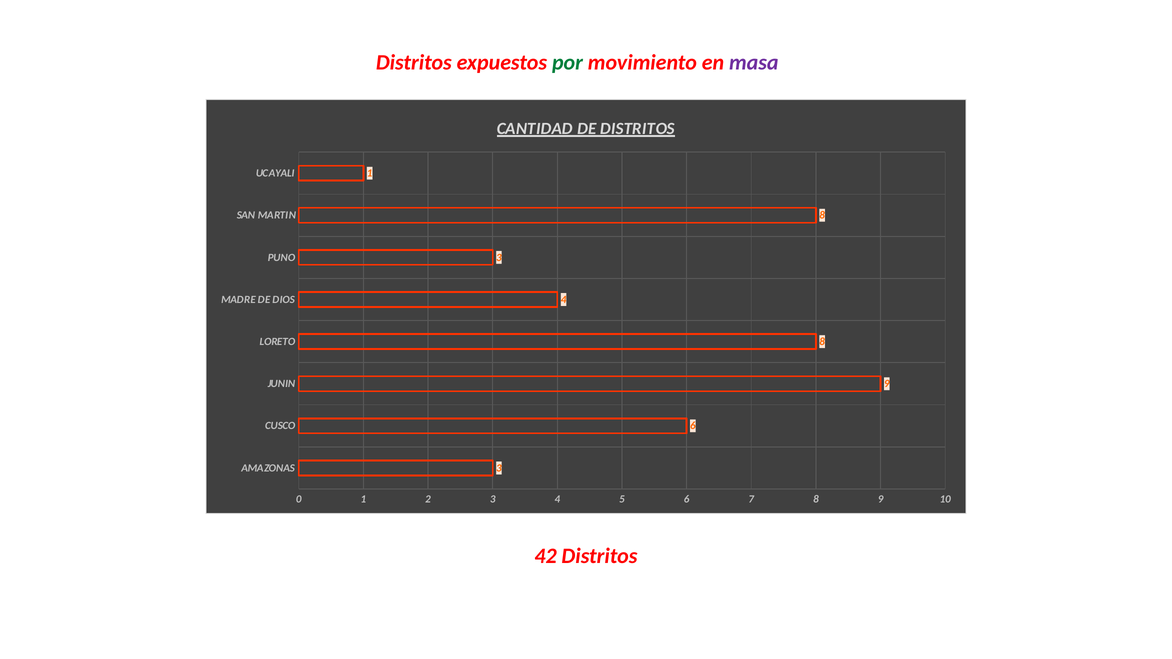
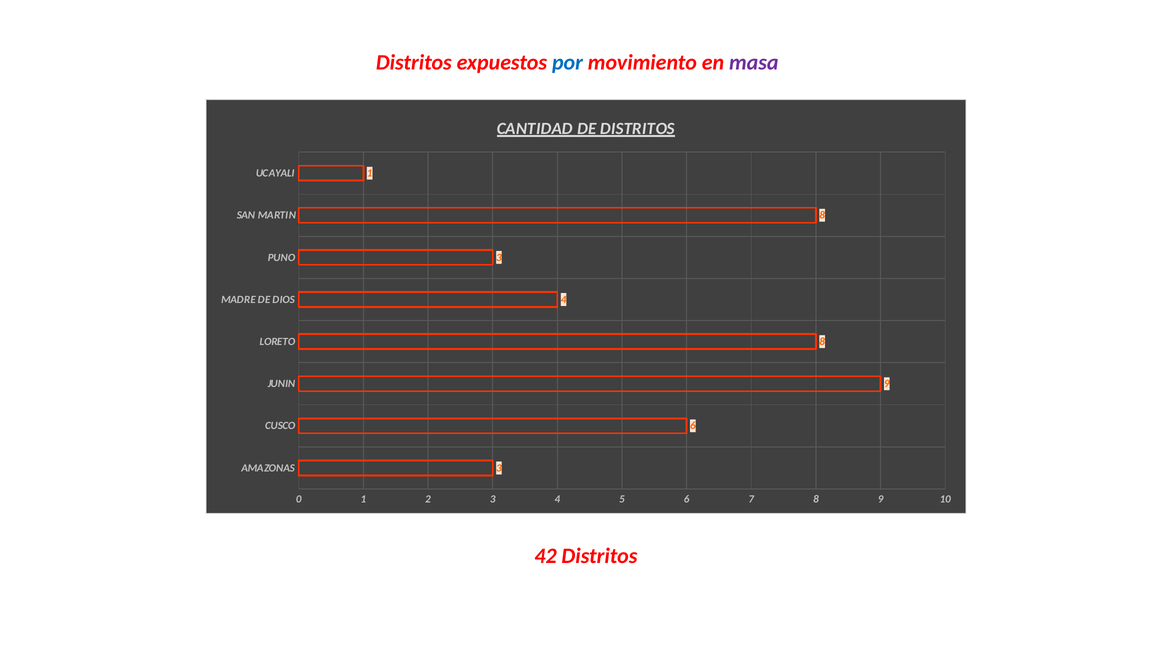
por colour: green -> blue (567, 63)
